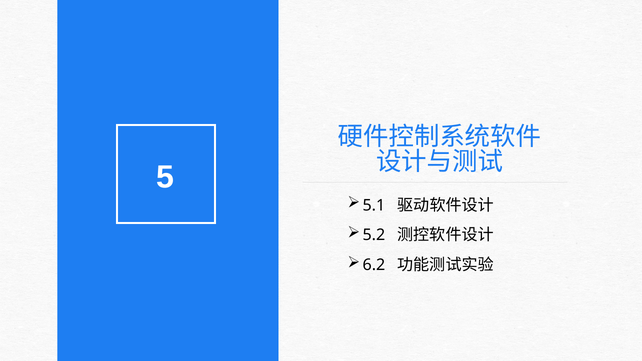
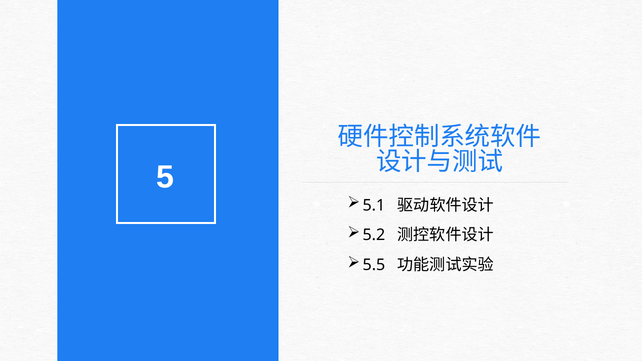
6.2: 6.2 -> 5.5 (374, 265)
